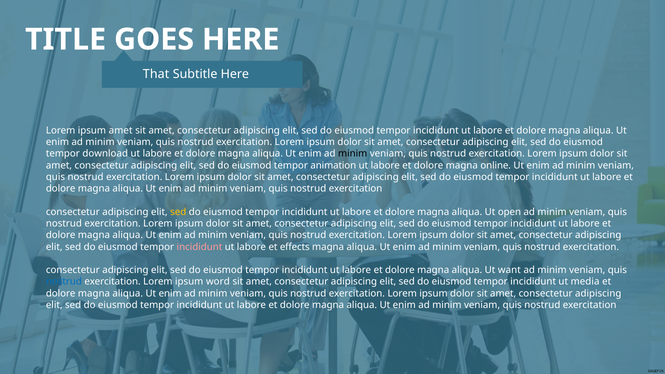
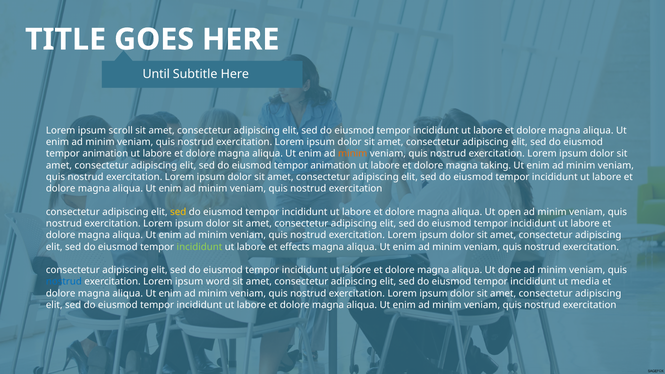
That: That -> Until (156, 74)
ipsum amet: amet -> scroll (121, 130)
download: download -> animation (105, 154)
minim colour: black -> orange (353, 154)
online: online -> taking (496, 165)
incididunt colour: pink -> light green (199, 247)
want: want -> done (509, 270)
